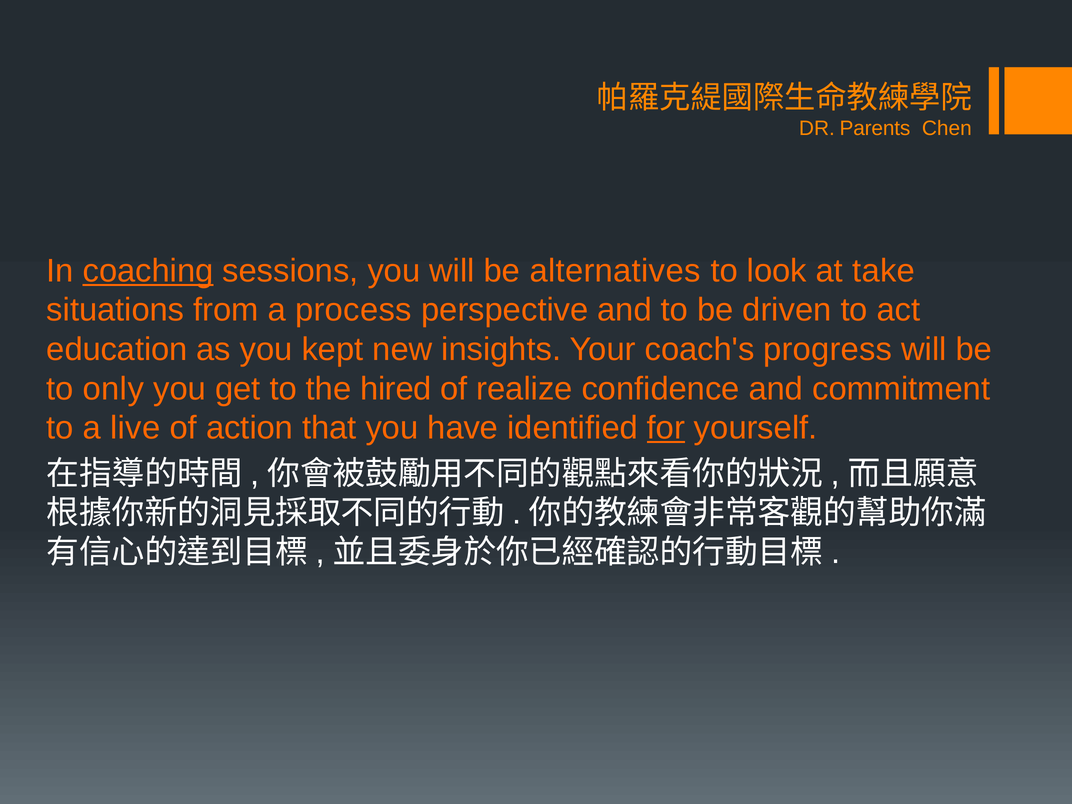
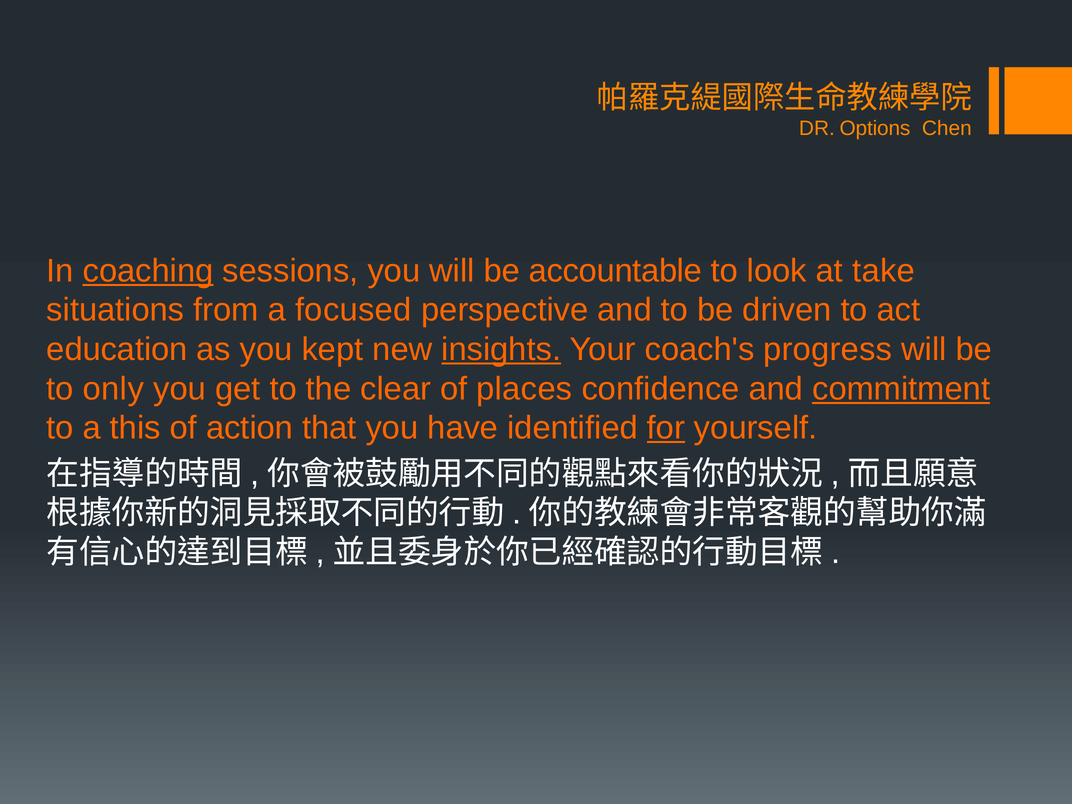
Parents: Parents -> Options (875, 128)
alternatives: alternatives -> accountable (615, 271)
process: process -> focused (353, 310)
insights underline: none -> present (501, 349)
hired: hired -> clear (396, 389)
realize: realize -> places (524, 389)
commitment underline: none -> present (901, 389)
live: live -> this (135, 428)
